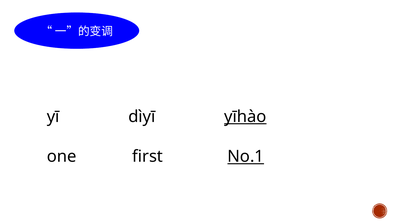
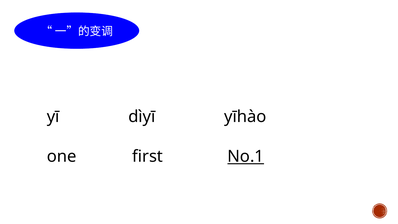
yīhào underline: present -> none (245, 117)
